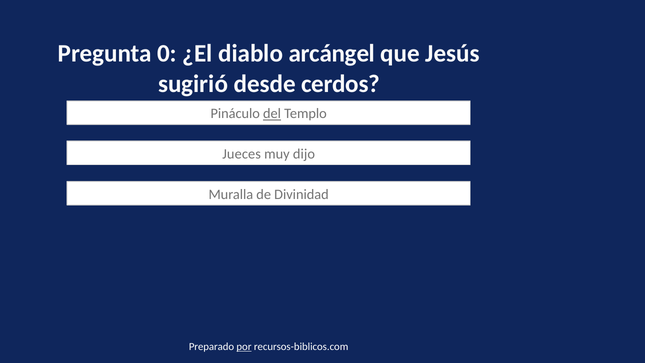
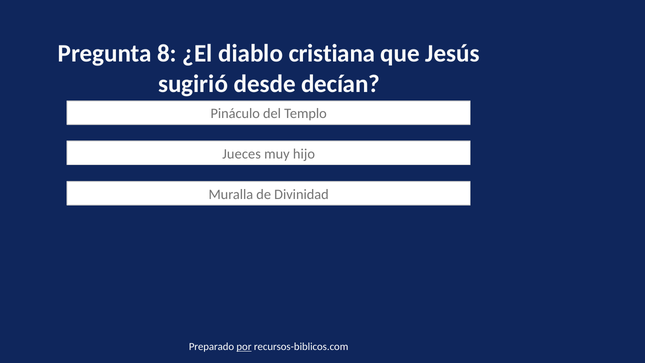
0: 0 -> 8 (167, 54)
arcángel: arcángel -> cristiana (332, 54)
cerdos: cerdos -> decían (341, 84)
del underline: present -> none (272, 114)
dijo: dijo -> hijo (304, 154)
